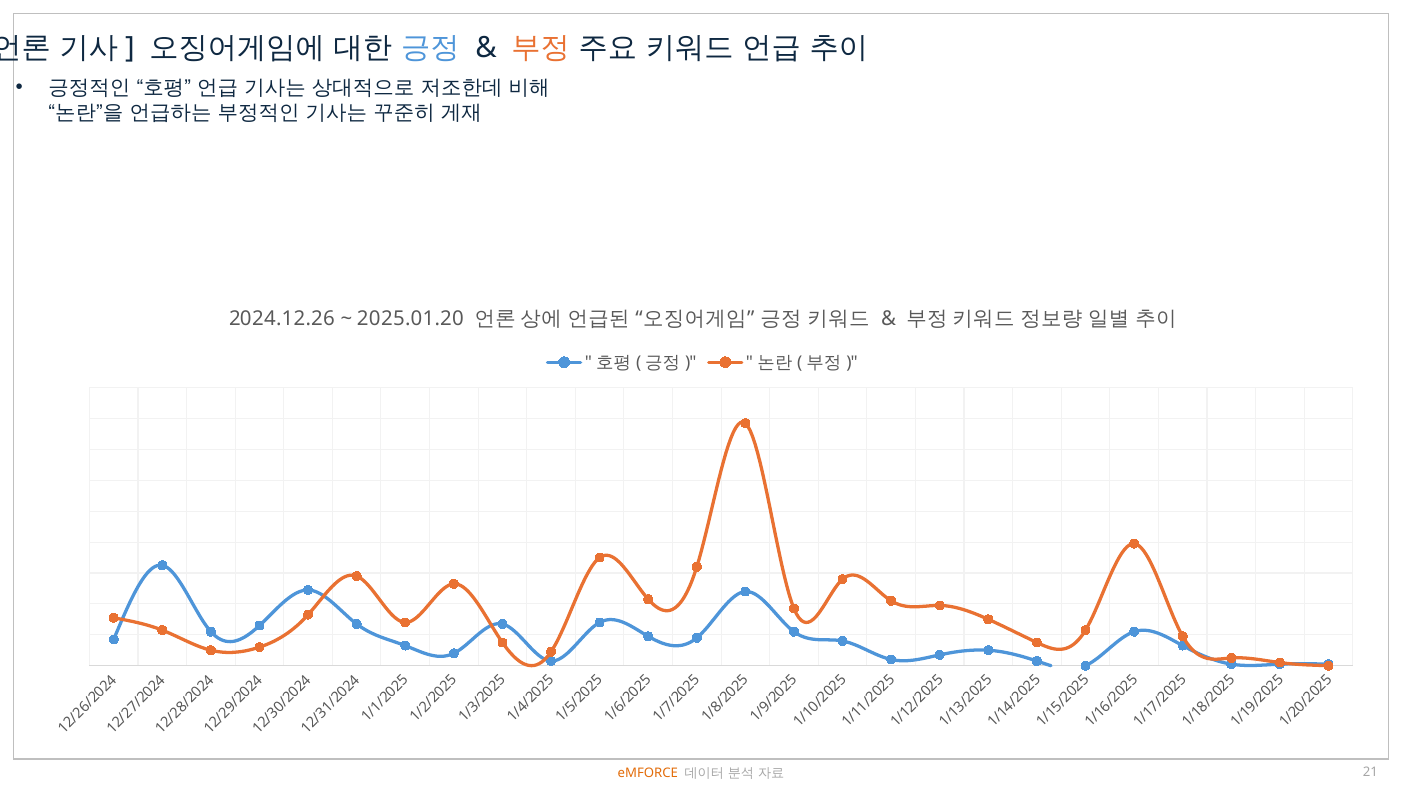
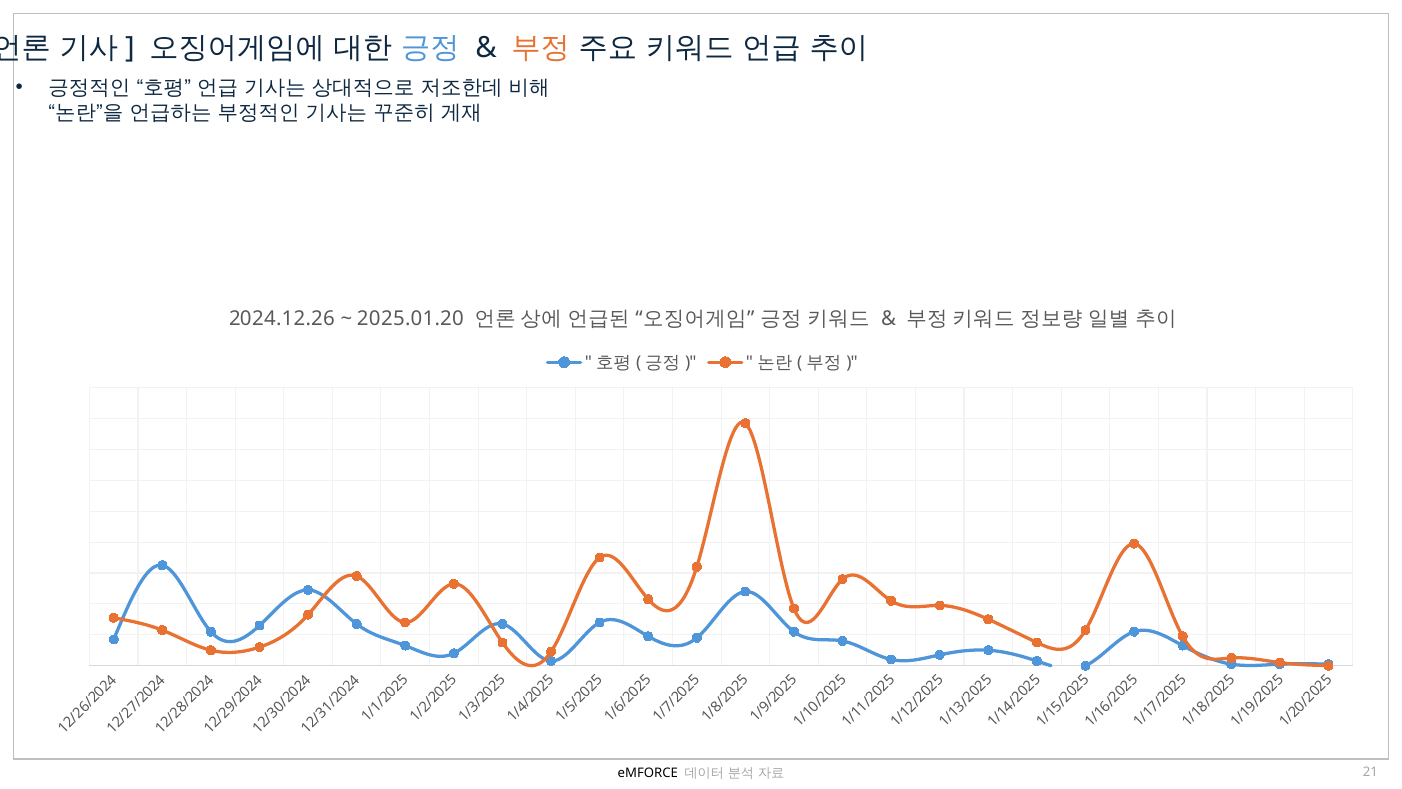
eMFORCE colour: orange -> black (648, 773)
